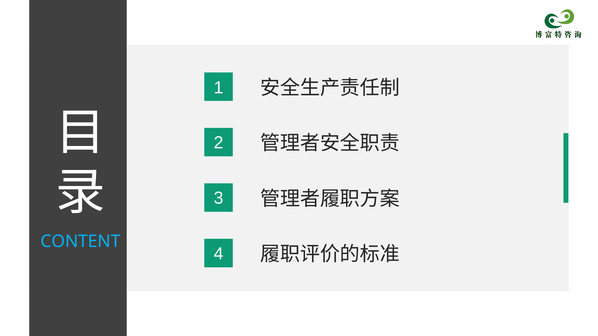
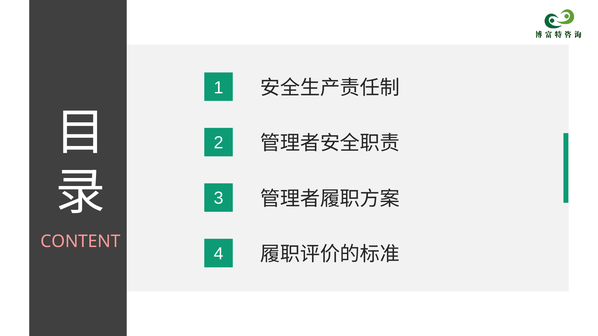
CONTENT colour: light blue -> pink (80, 242)
